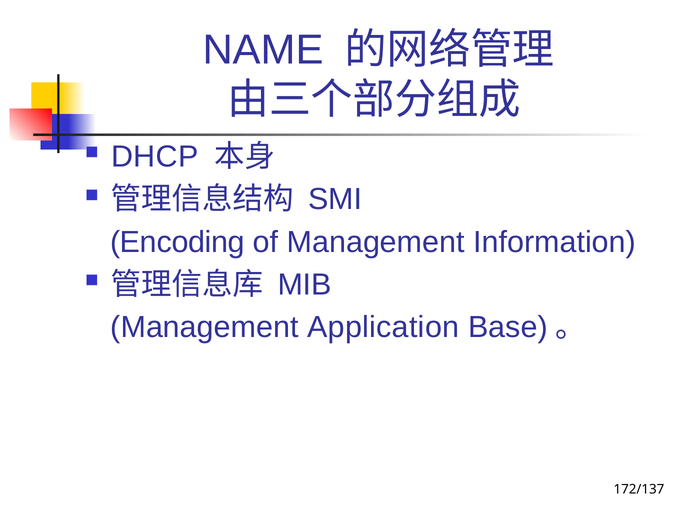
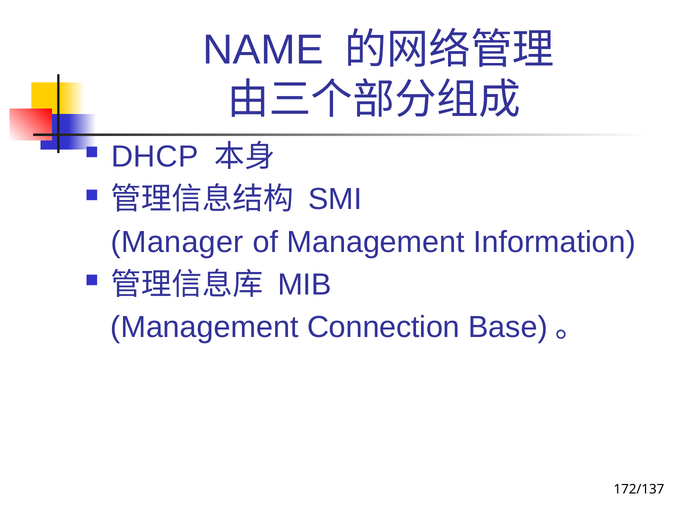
Encoding: Encoding -> Manager (177, 242)
Application: Application -> Connection (383, 328)
